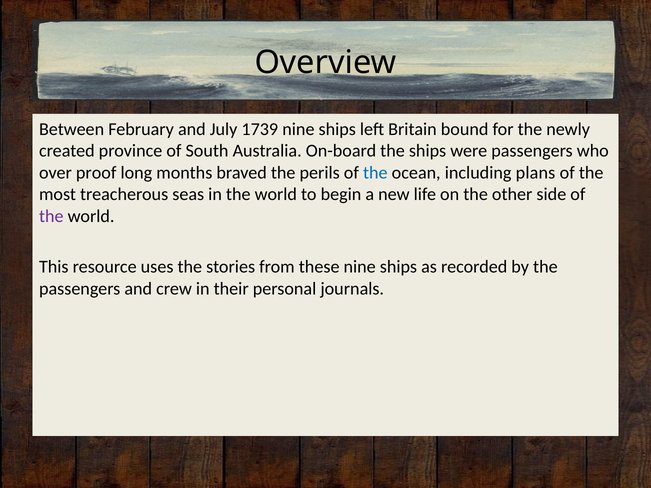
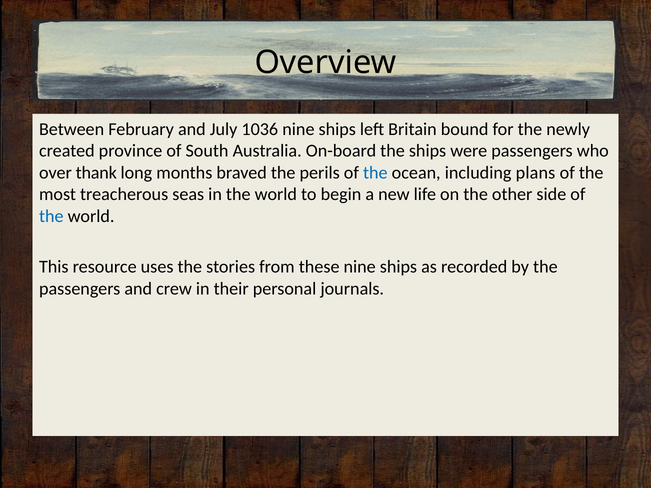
1739: 1739 -> 1036 (260, 129)
proof: proof -> thank (96, 173)
the colour: purple -> blue (51, 216)
